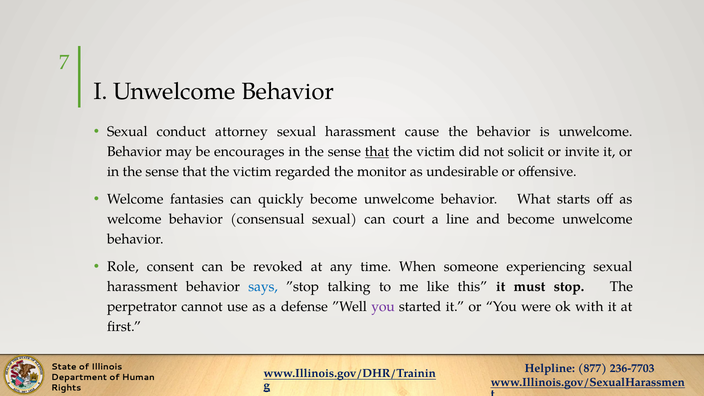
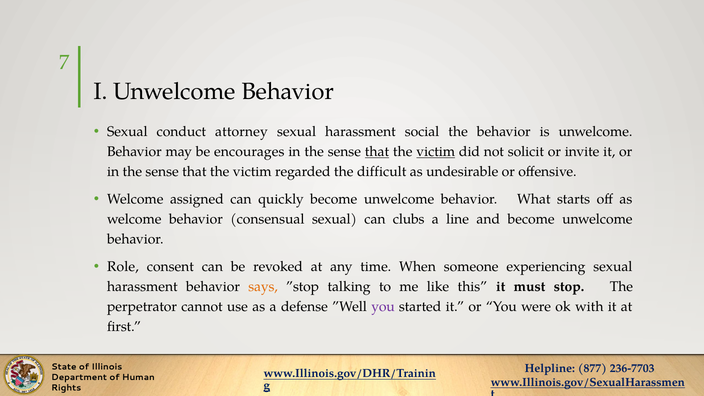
cause: cause -> social (422, 132)
victim underline: none -> present (436, 152)
monitor: monitor -> difficult (382, 172)
fantasies: fantasies -> assigned (197, 199)
court: court -> clubs (409, 219)
says colour: blue -> orange (263, 287)
